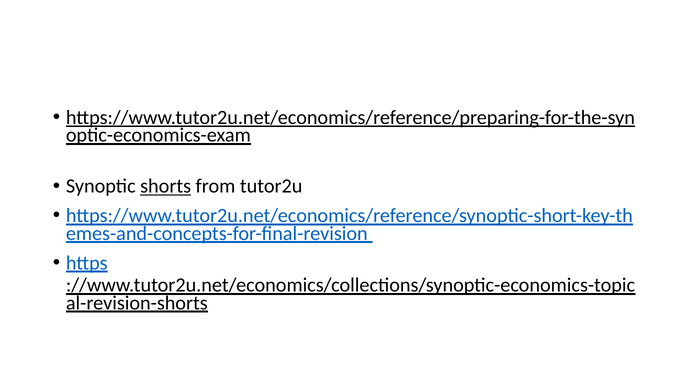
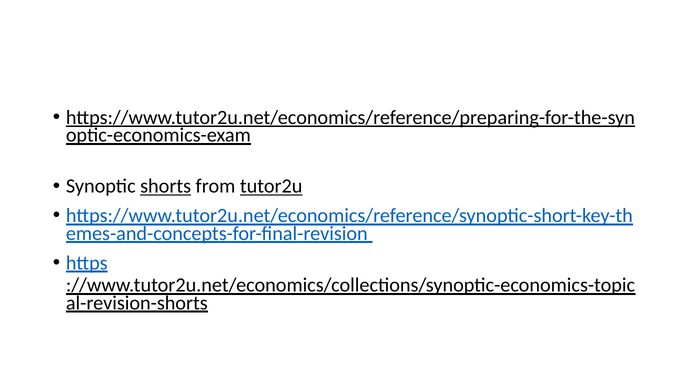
tutor2u underline: none -> present (271, 186)
